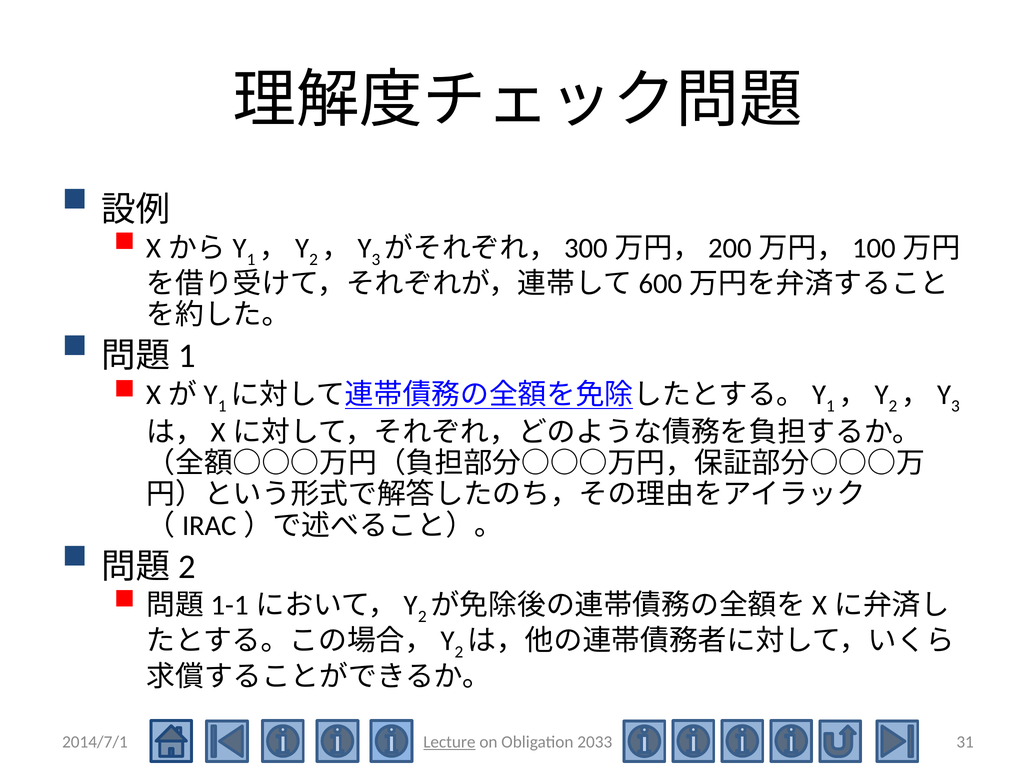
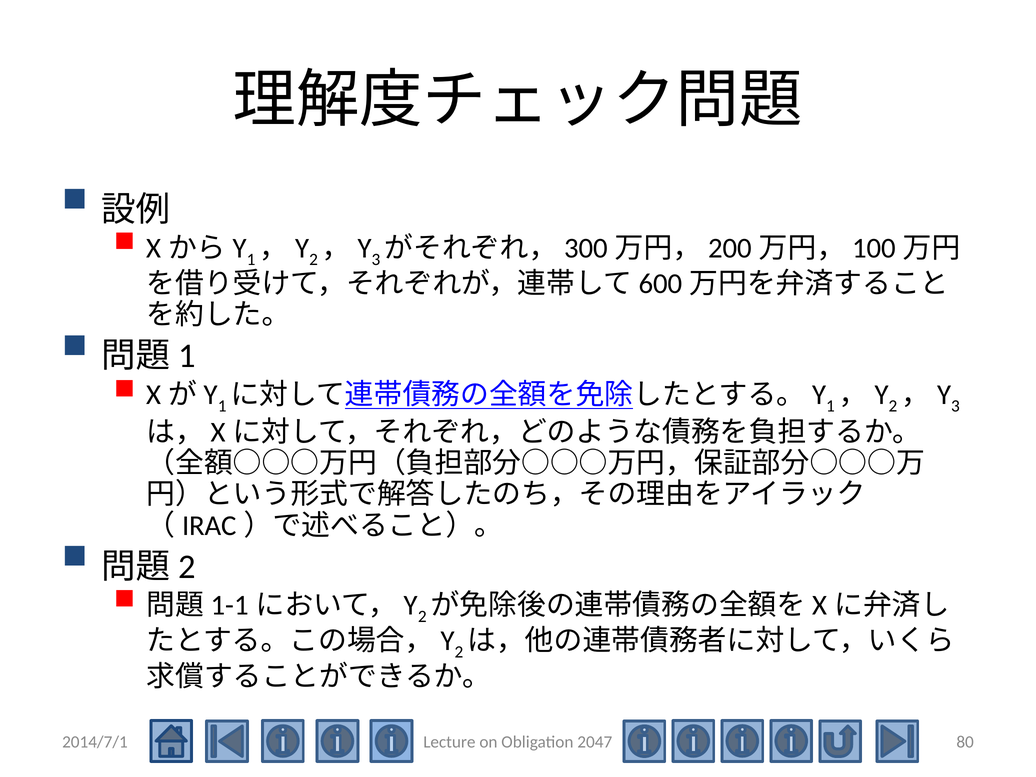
Lecture underline: present -> none (449, 742)
2033: 2033 -> 2047 (595, 742)
31: 31 -> 80 (965, 742)
